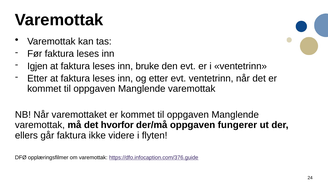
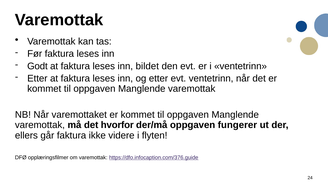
Igjen: Igjen -> Godt (37, 66)
bruke: bruke -> bildet (147, 66)
